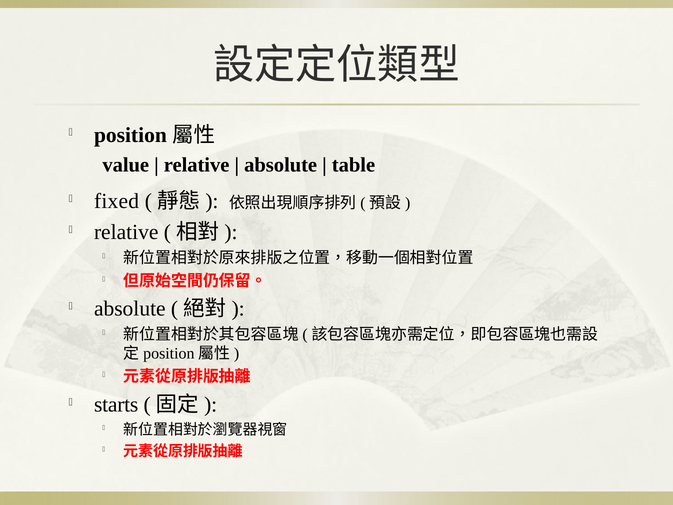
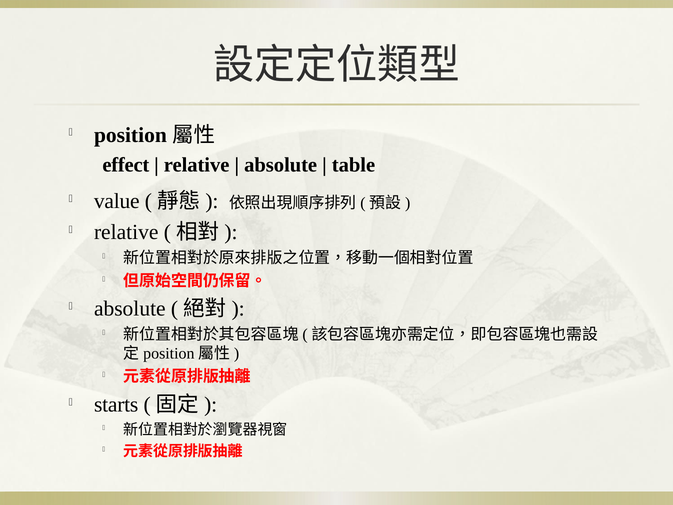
value: value -> effect (126, 165)
fixed: fixed -> value (117, 201)
